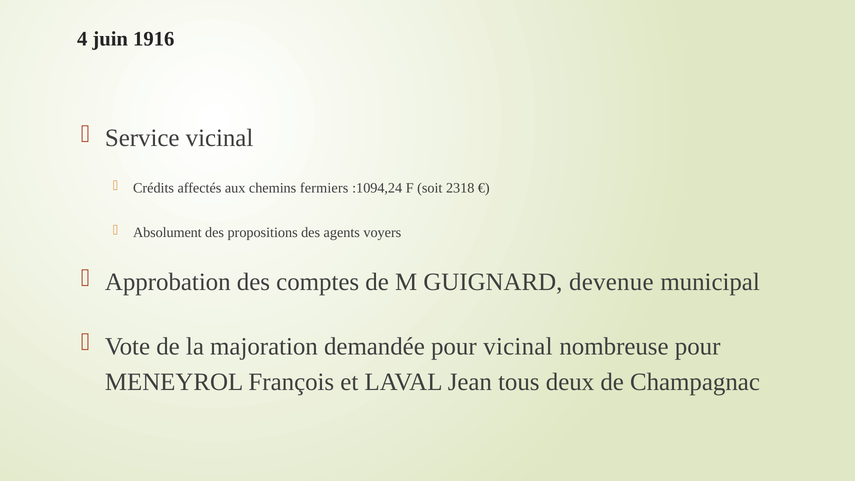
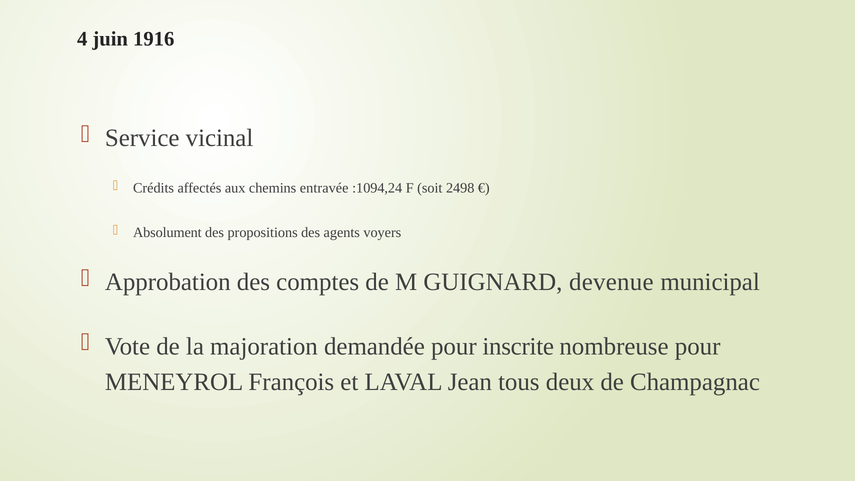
fermiers: fermiers -> entravée (324, 188)
2318: 2318 -> 2498 (460, 188)
pour vicinal: vicinal -> inscrite (518, 346)
